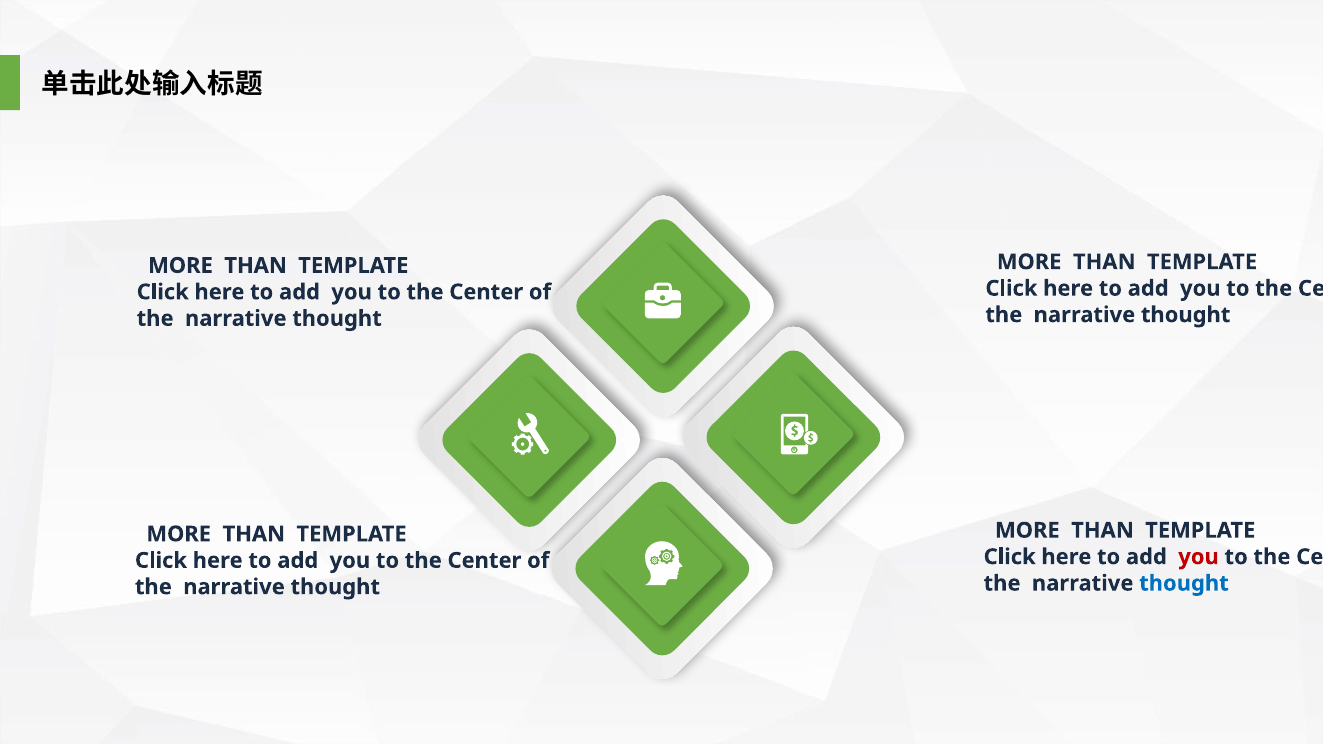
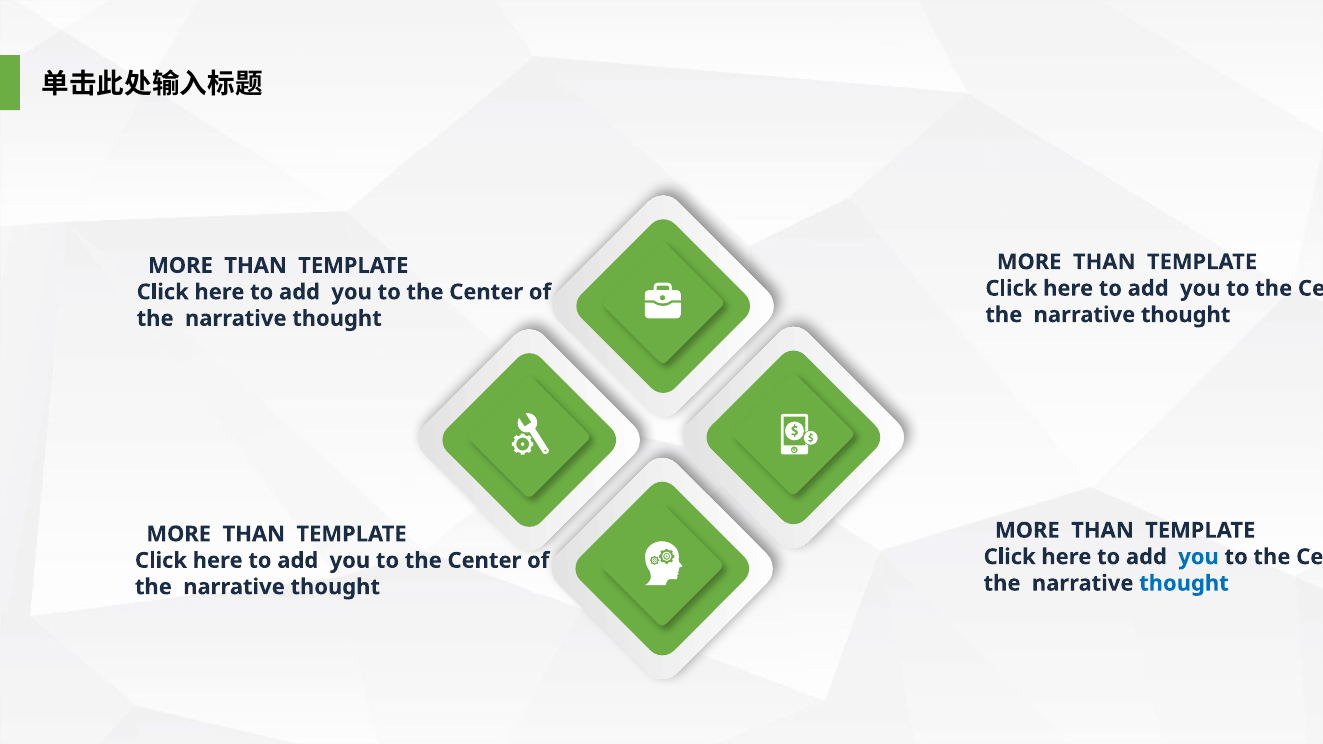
you colour: red -> blue (1199, 557)
